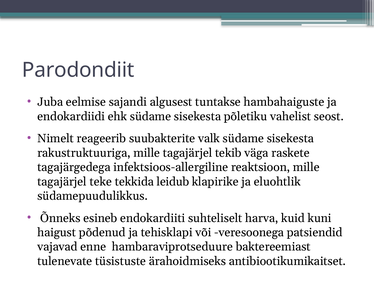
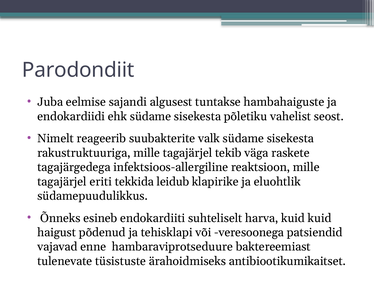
teke: teke -> eriti (101, 181)
kuid kuni: kuni -> kuid (320, 218)
